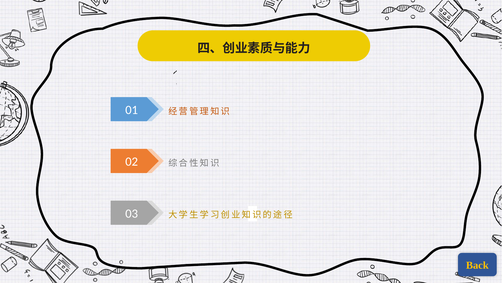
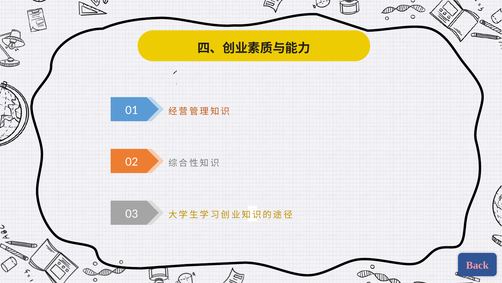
Back colour: yellow -> pink (477, 265)
